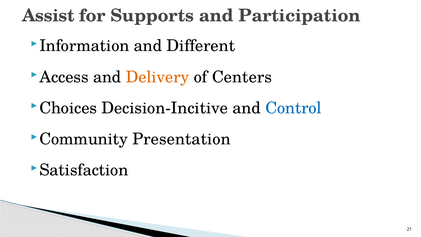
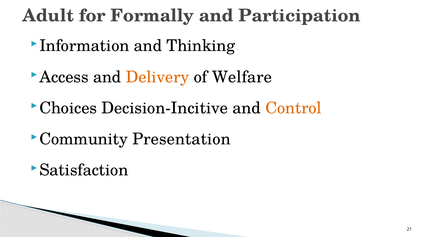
Assist: Assist -> Adult (48, 16)
Supports: Supports -> Formally (152, 16)
Different: Different -> Thinking (201, 46)
Centers: Centers -> Welfare (242, 77)
Control colour: blue -> orange (294, 108)
